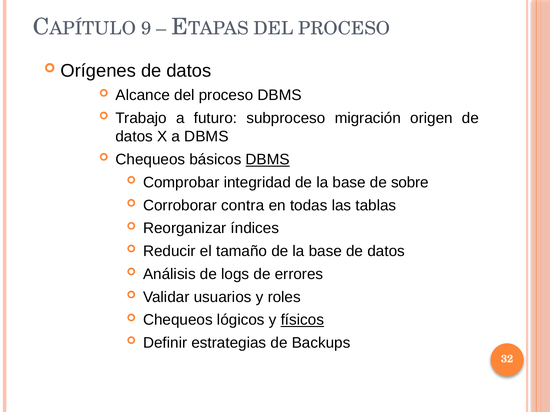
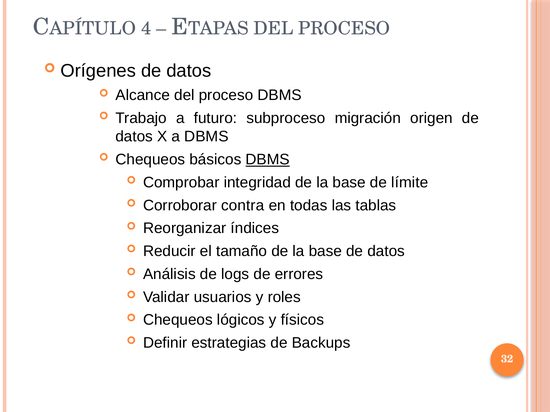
9: 9 -> 4 (146, 29)
sobre: sobre -> límite (410, 183)
físicos underline: present -> none (302, 320)
